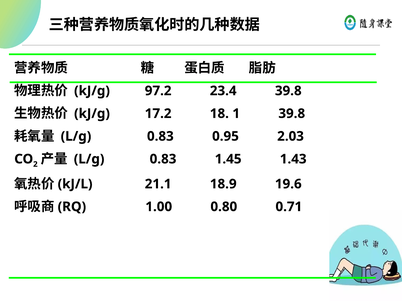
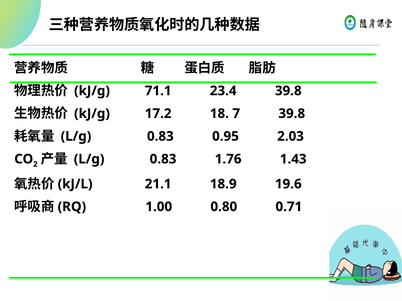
97.2: 97.2 -> 71.1 (158, 91)
1: 1 -> 7 (236, 114)
1.45: 1.45 -> 1.76 (228, 159)
